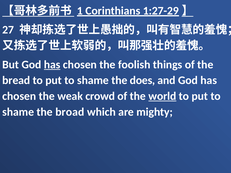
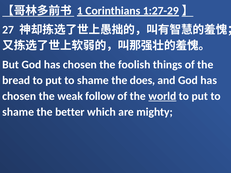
has underline: present -> none (52, 65)
crowd: crowd -> follow (100, 96)
broad: broad -> better (70, 112)
